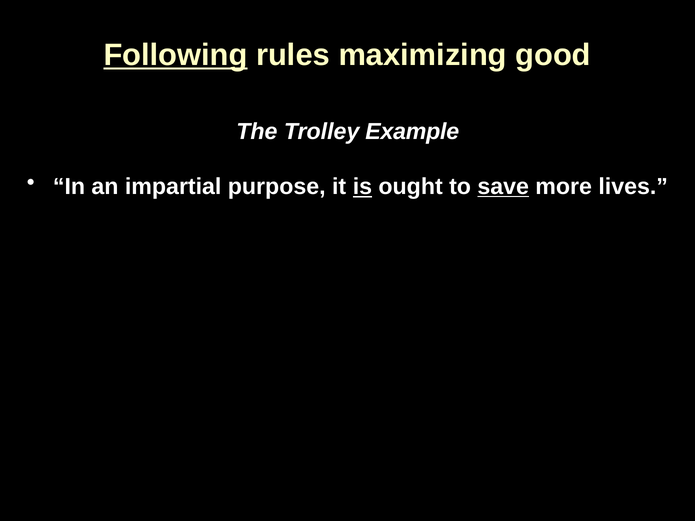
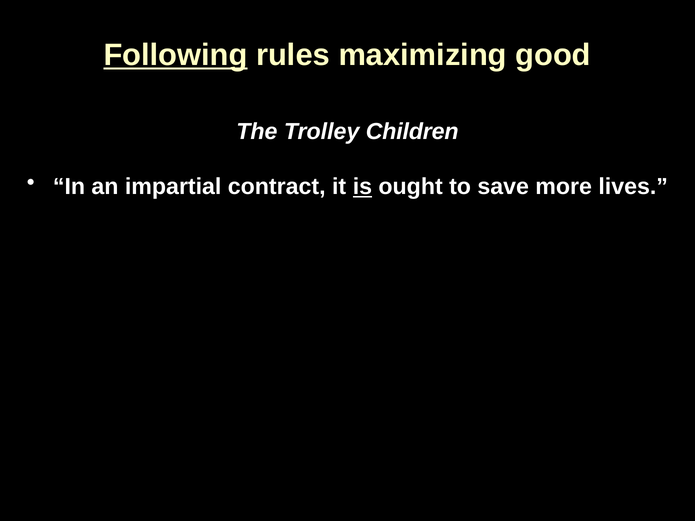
Example: Example -> Children (412, 132)
purpose: purpose -> contract (277, 187)
save underline: present -> none (503, 187)
